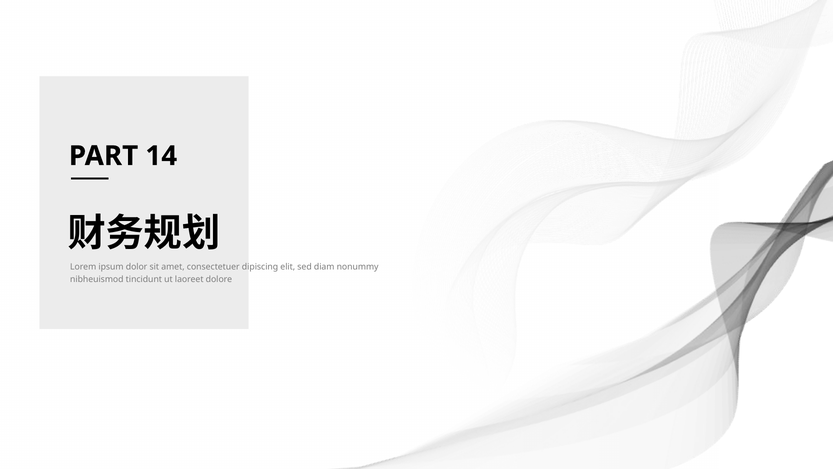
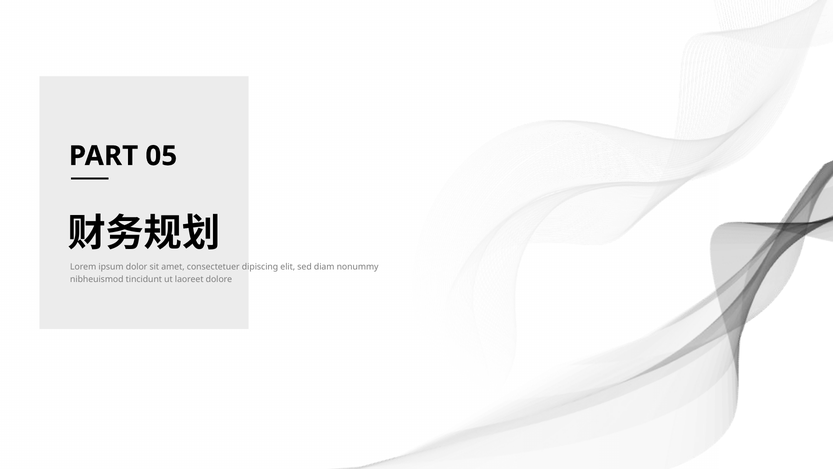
14: 14 -> 05 (161, 156)
